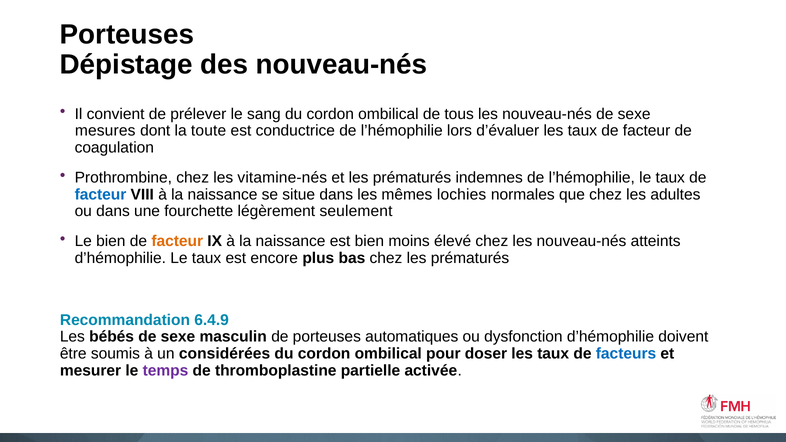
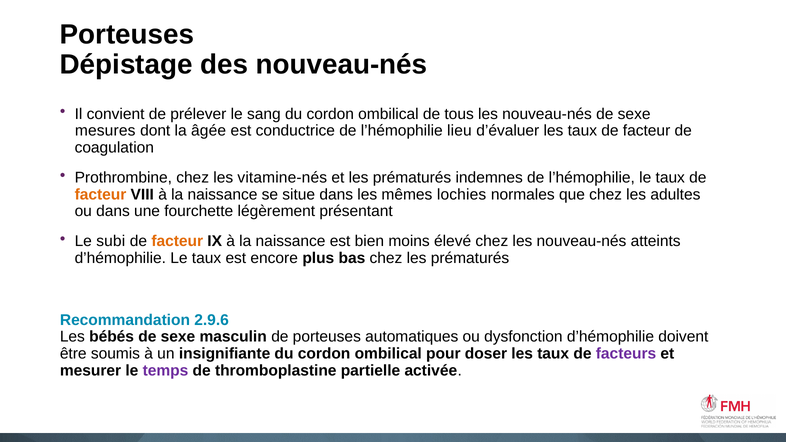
toute: toute -> âgée (209, 131)
lors: lors -> lieu (459, 131)
facteur colour: blue -> orange (101, 195)
seulement: seulement -> présentant (356, 211)
Le bien: bien -> subi (111, 241)
6.4.9: 6.4.9 -> 2.9.6 (212, 320)
considérées: considérées -> insignifiante (225, 354)
facteurs colour: blue -> purple (626, 354)
